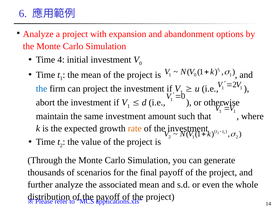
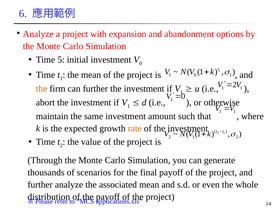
4: 4 -> 5 (61, 60)
the colour: blue -> orange (42, 89)
can project: project -> further (95, 89)
